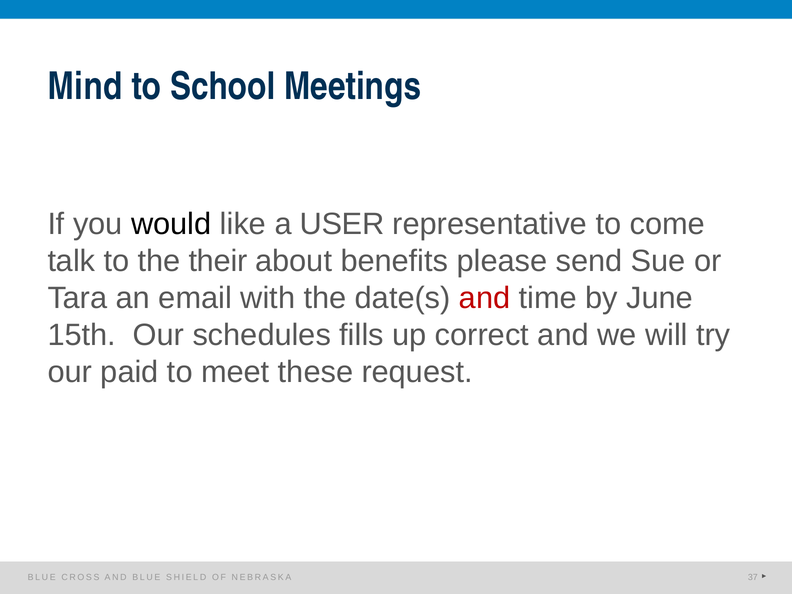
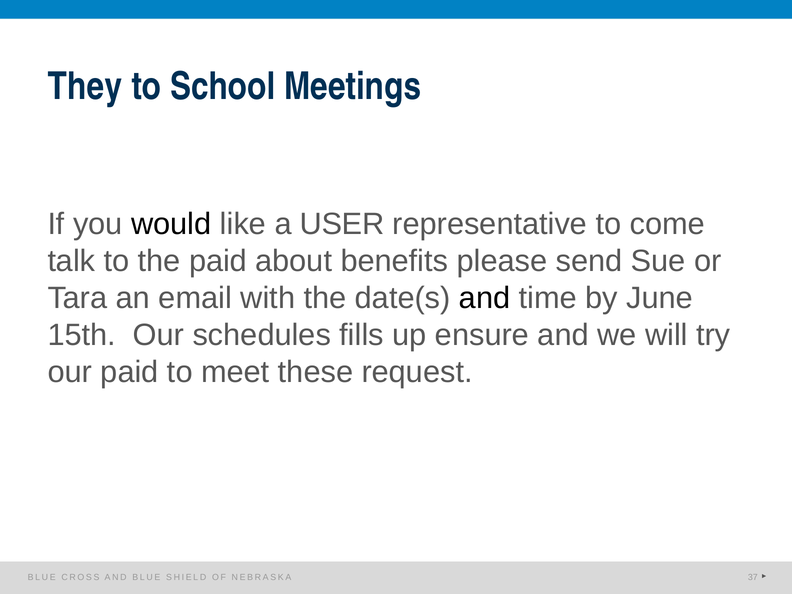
Mind: Mind -> They (85, 87)
the their: their -> paid (218, 261)
and colour: red -> black (485, 298)
correct: correct -> ensure (482, 335)
